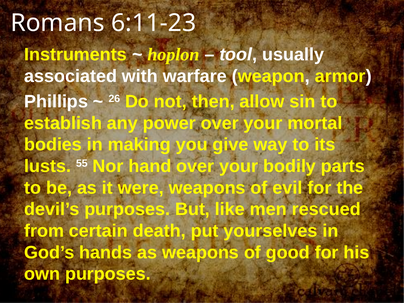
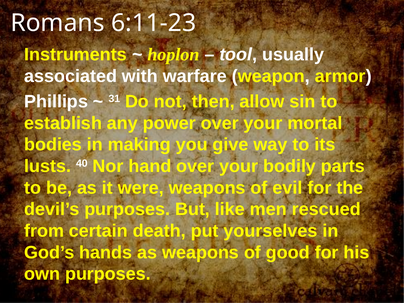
26: 26 -> 31 (114, 99)
55: 55 -> 40 (82, 163)
